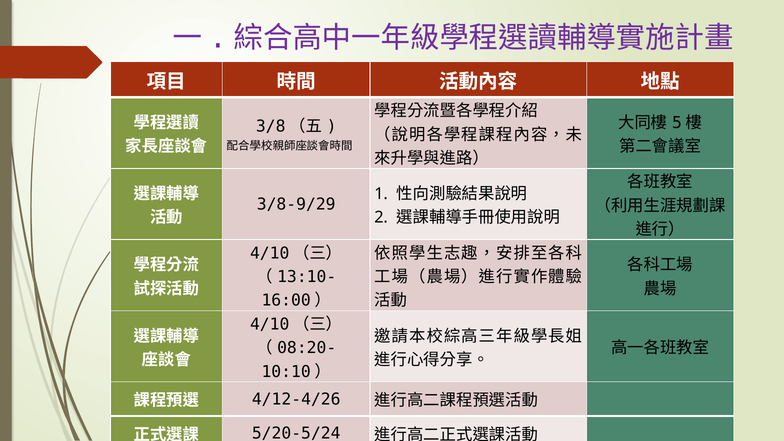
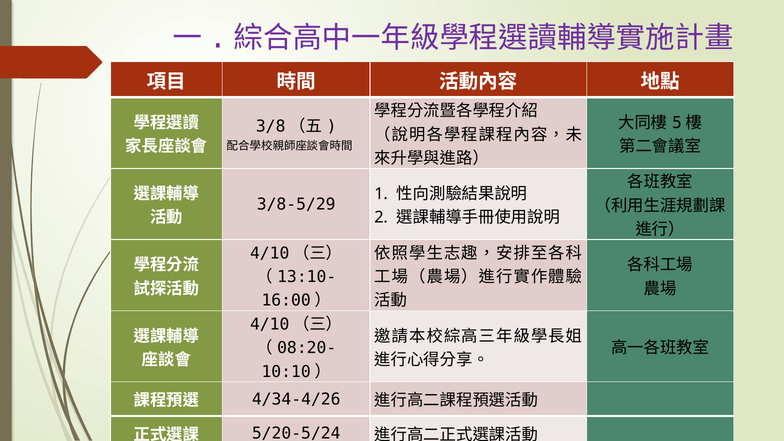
3/8-9/29: 3/8-9/29 -> 3/8-5/29 (296, 204)
4/12-4/26: 4/12-4/26 -> 4/34-4/26 (296, 399)
